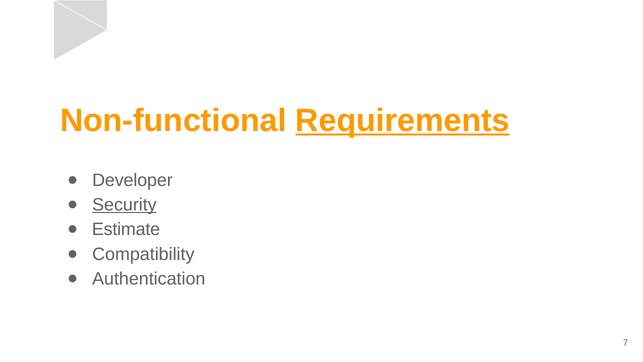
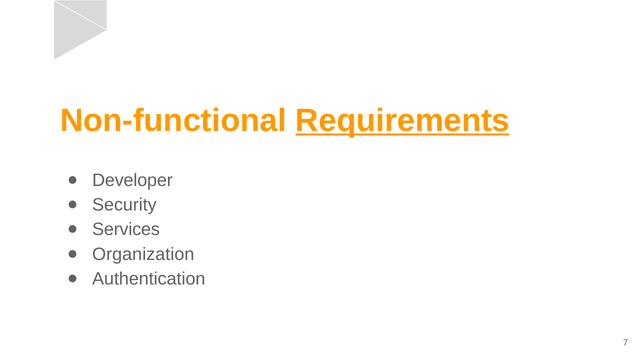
Security underline: present -> none (124, 205)
Estimate: Estimate -> Services (126, 229)
Compatibility: Compatibility -> Organization (143, 254)
